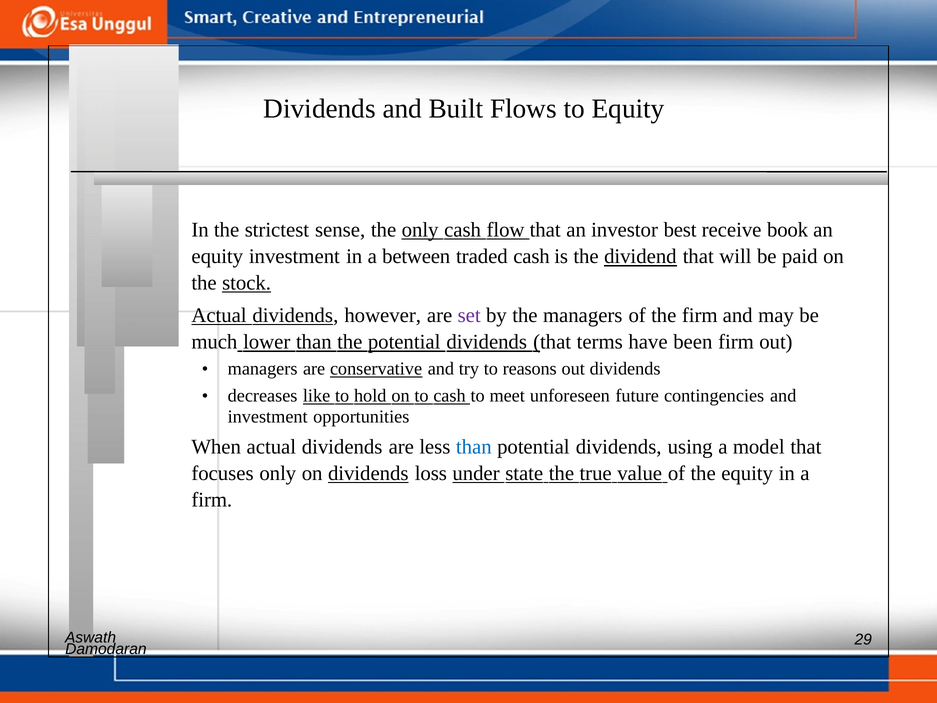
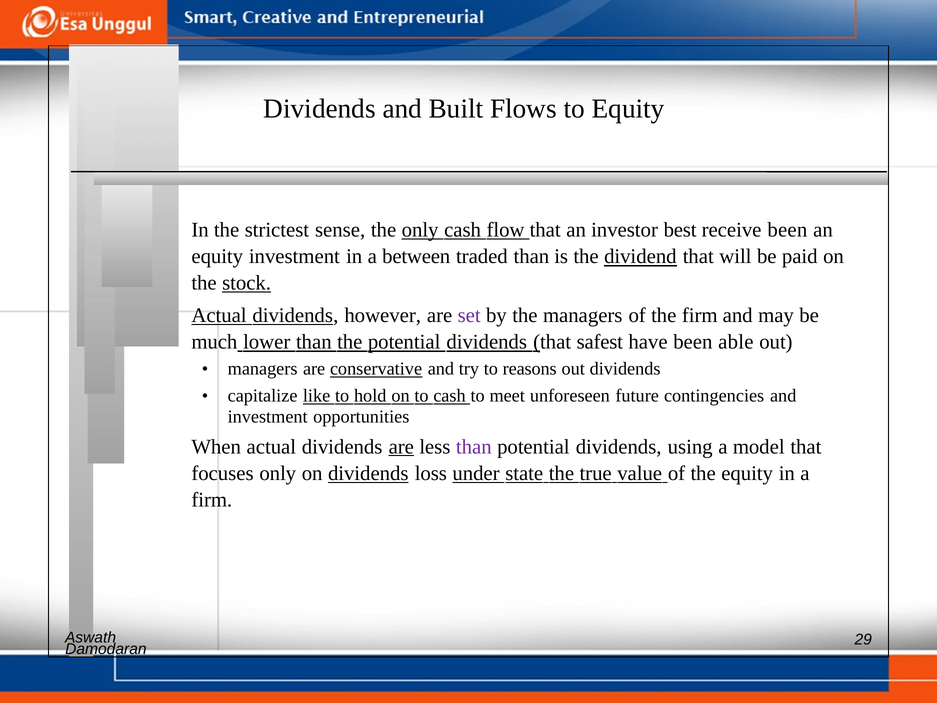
receive book: book -> been (787, 230)
traded cash: cash -> than (531, 256)
terms: terms -> safest (600, 342)
been firm: firm -> able (736, 342)
decreases: decreases -> capitalize (263, 396)
are underline: none -> present (401, 446)
than colour: blue -> purple (474, 446)
